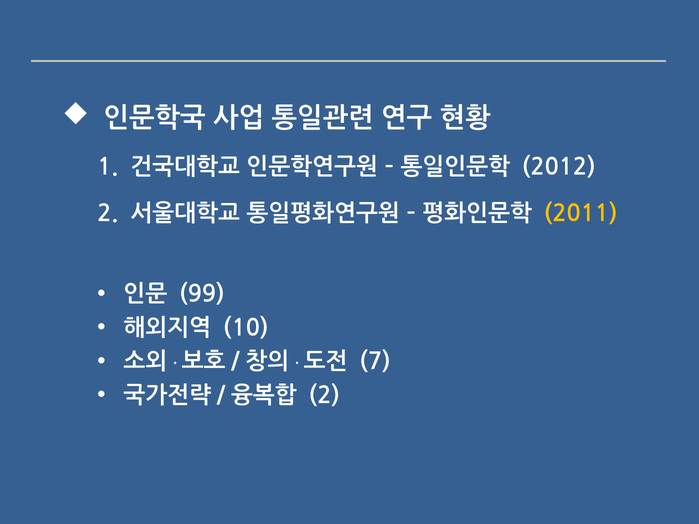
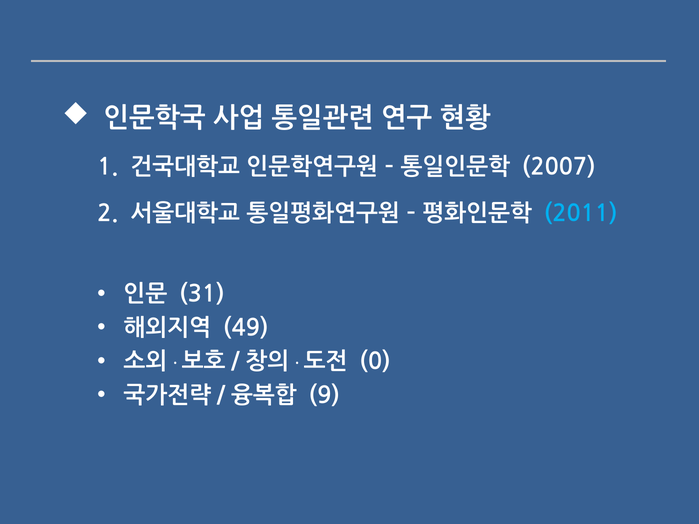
2012: 2012 -> 2007 (559, 167)
2011 colour: yellow -> light blue (581, 214)
99: 99 -> 31 (202, 294)
10: 10 -> 49 (246, 328)
7: 7 -> 0 (375, 362)
2: 2 -> 9 (324, 396)
